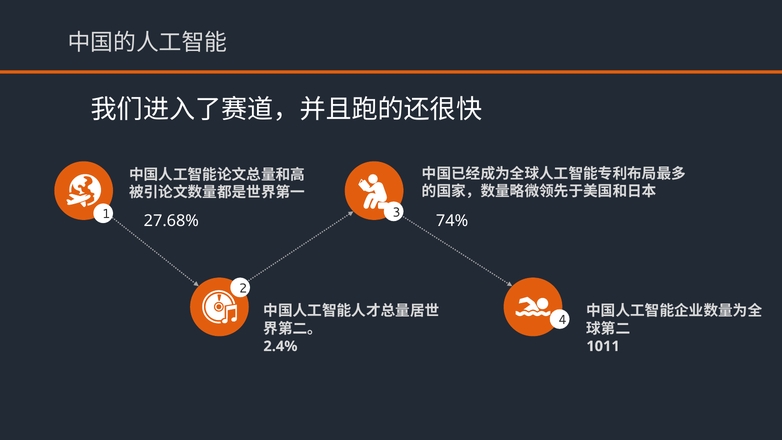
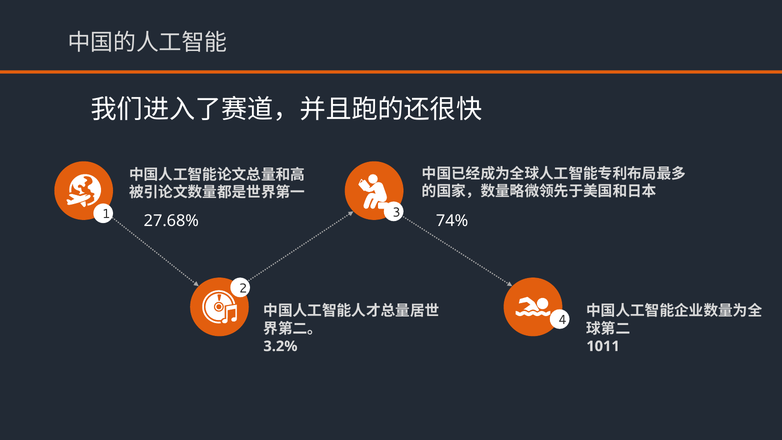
2.4%: 2.4% -> 3.2% (280, 346)
